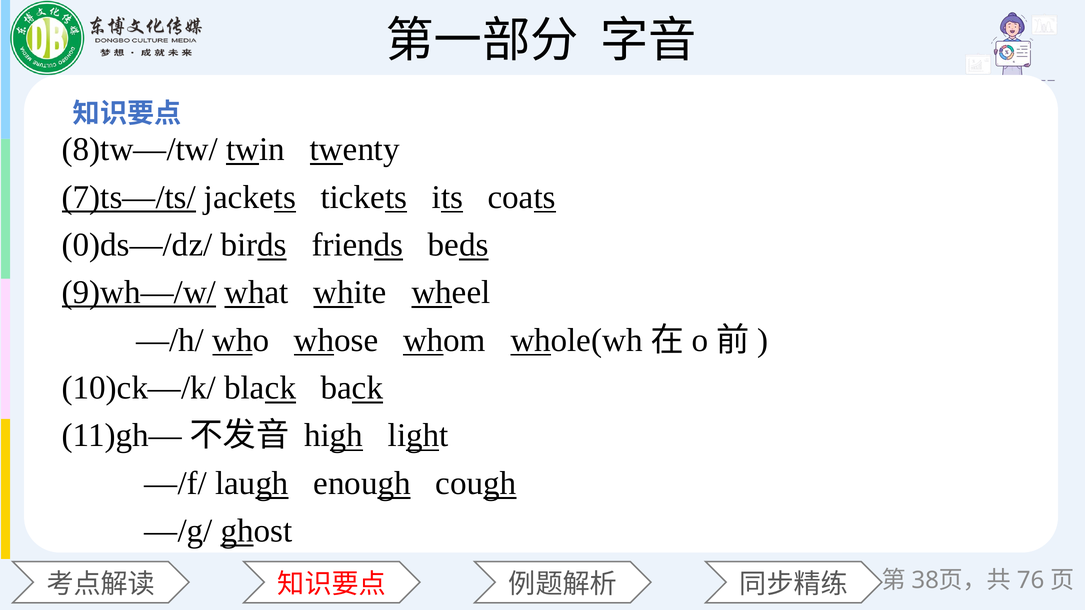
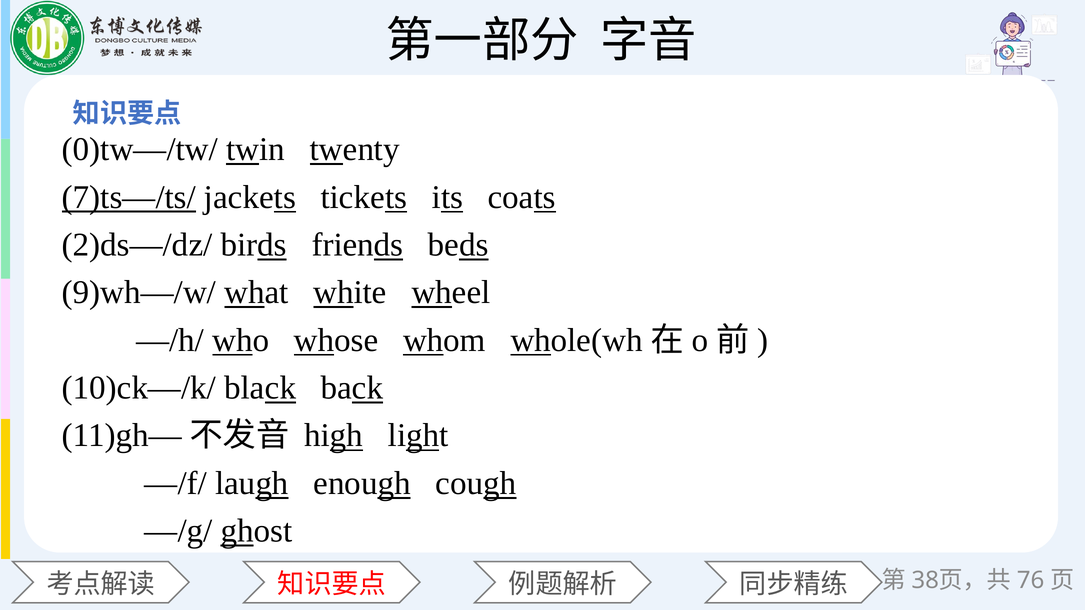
8)tw—/tw/: 8)tw—/tw/ -> 0)tw—/tw/ (140, 149)
0)ds—/dz/: 0)ds—/dz/ -> 2)ds—/dz/ (137, 245)
9)wh—/w/ underline: present -> none (139, 293)
